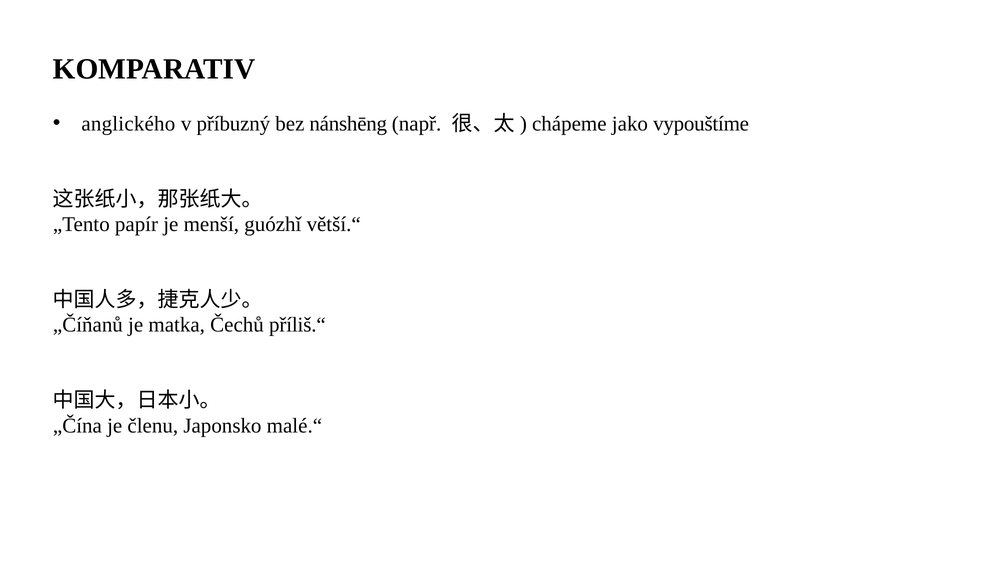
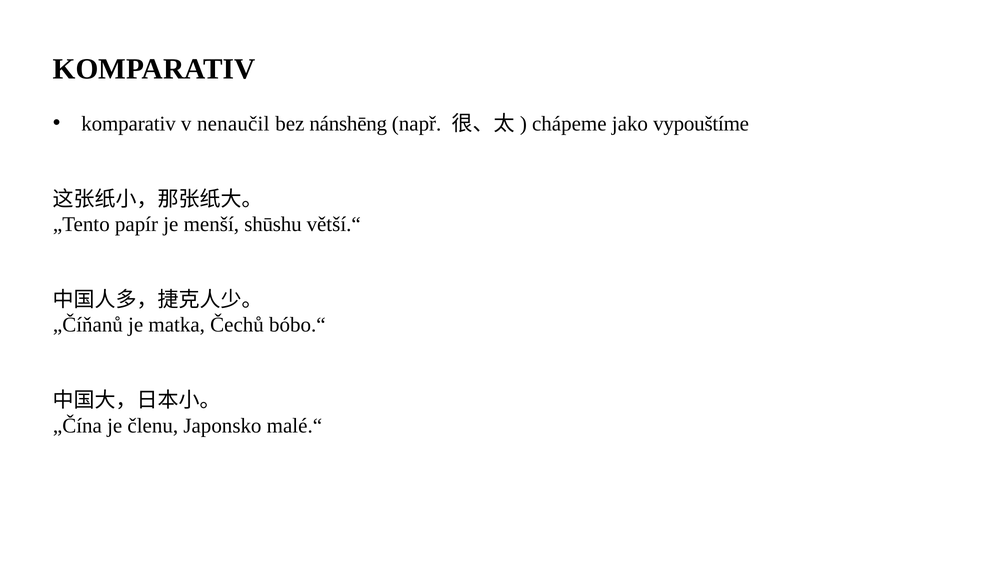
anglického: anglického -> komparativ (129, 124)
příbuzný: příbuzný -> nenaučil (233, 124)
guózhǐ: guózhǐ -> shūshu (273, 224)
příliš.“: příliš.“ -> bóbo.“ (297, 325)
